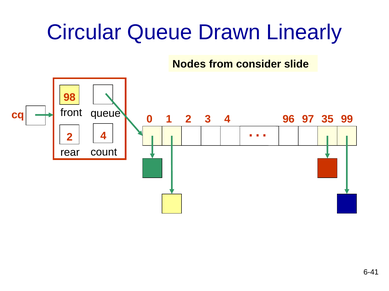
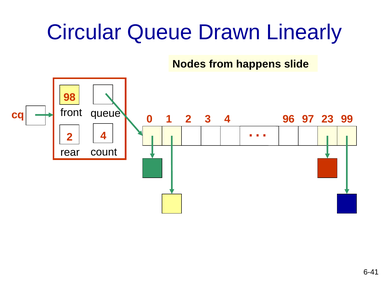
consider: consider -> happens (259, 64)
35: 35 -> 23 (327, 119)
